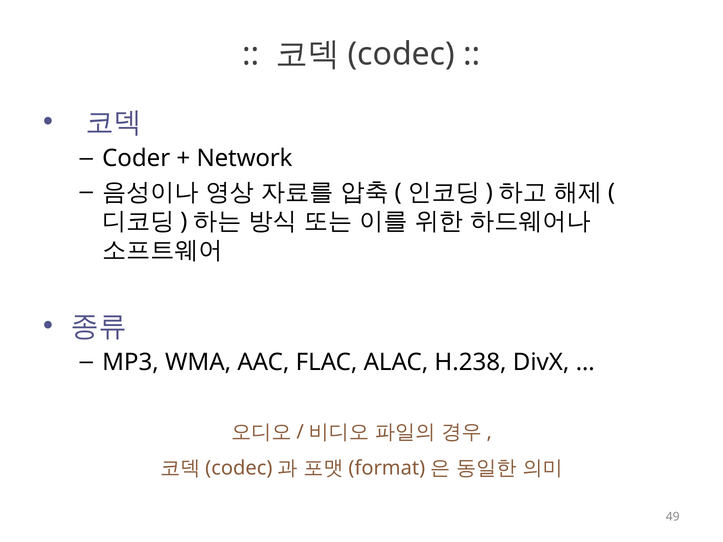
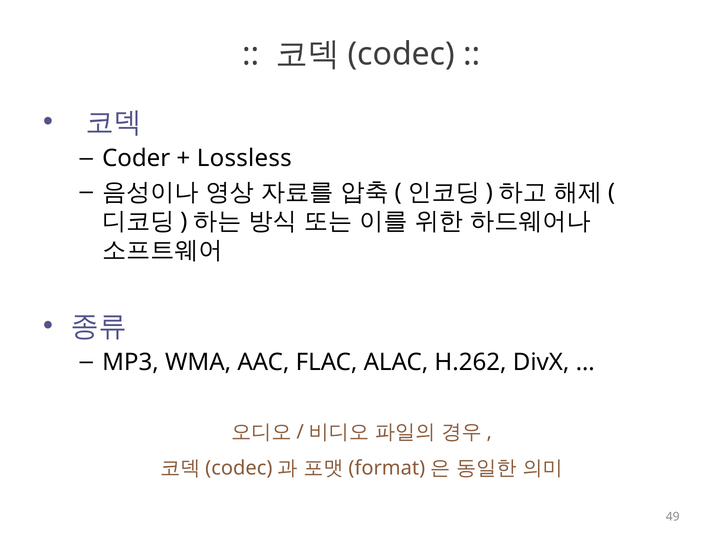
Network: Network -> Lossless (244, 159)
H.238: H.238 -> H.262 (471, 363)
